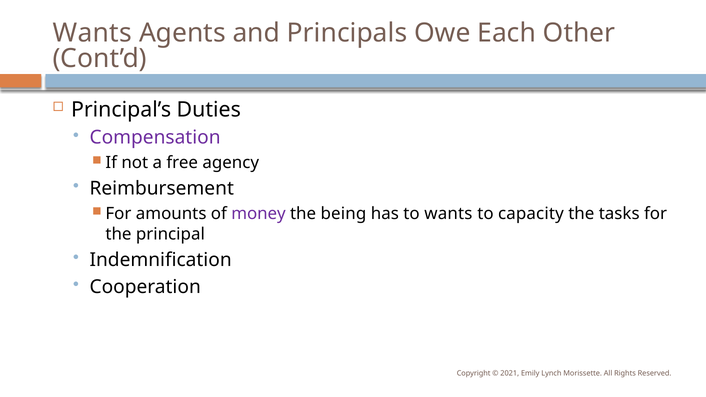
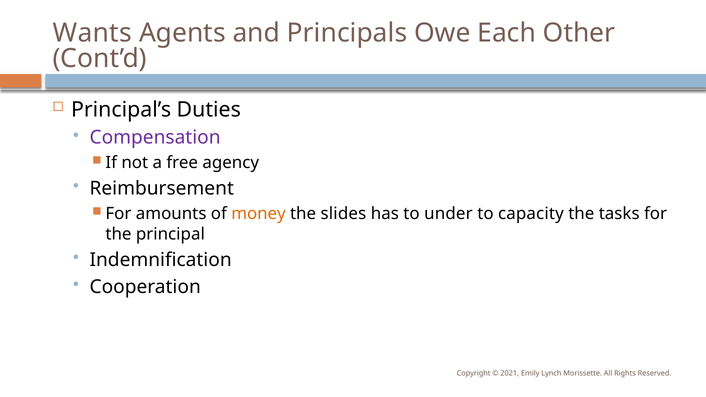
money colour: purple -> orange (259, 214)
being: being -> slides (343, 214)
to wants: wants -> under (448, 214)
